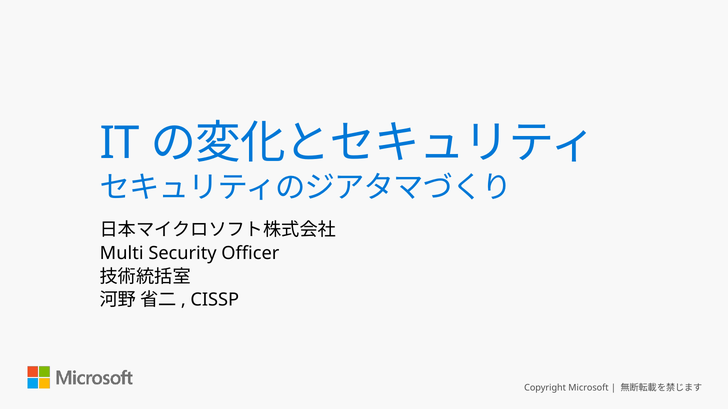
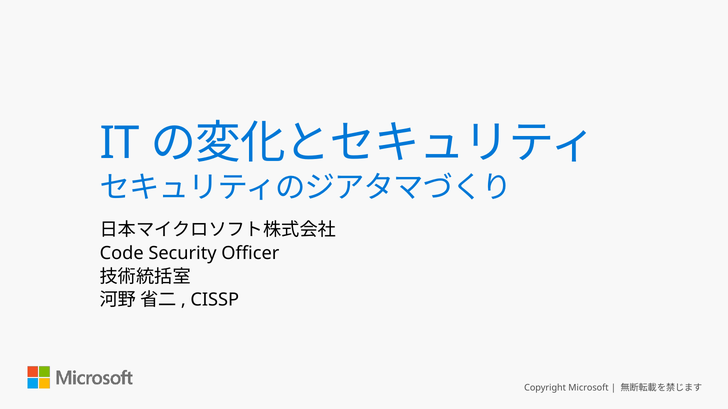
Multi: Multi -> Code (122, 254)
